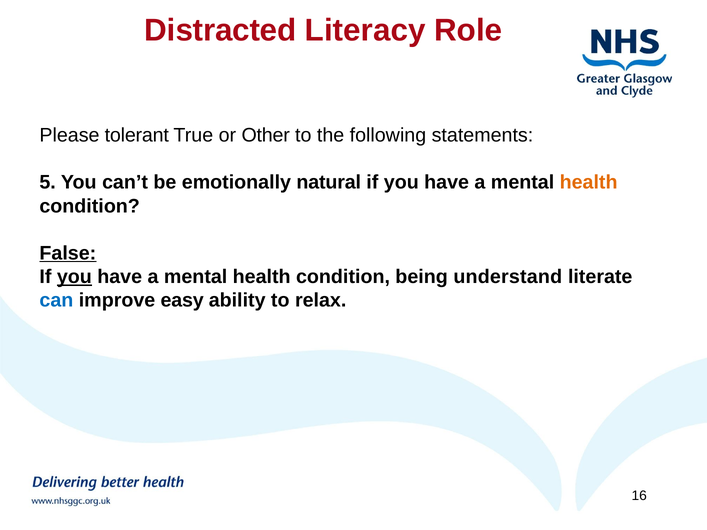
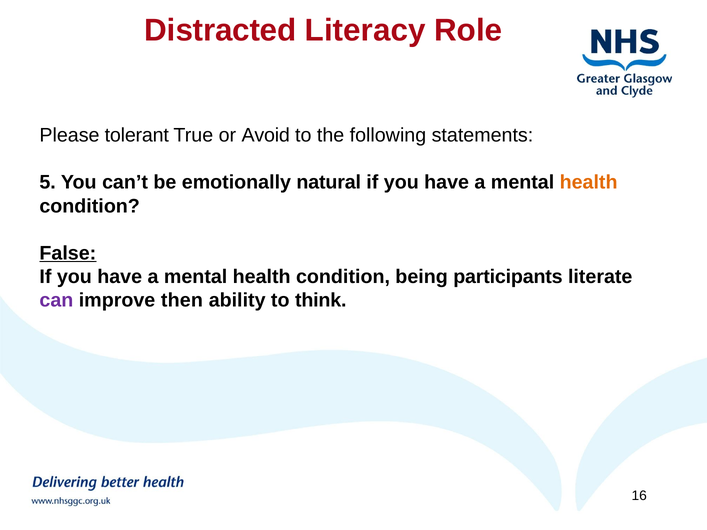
Other: Other -> Avoid (266, 135)
you underline: present -> none (74, 277)
understand: understand -> participants (508, 277)
can colour: blue -> purple (56, 300)
easy: easy -> then (182, 300)
relax: relax -> think (321, 300)
